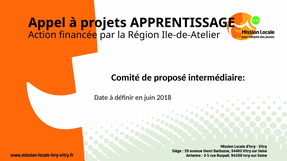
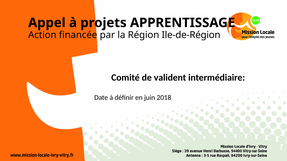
Ile-de-Atelier: Ile-de-Atelier -> Ile-de-Région (191, 35)
proposé: proposé -> valident (170, 78)
